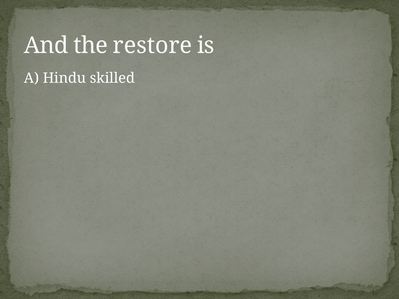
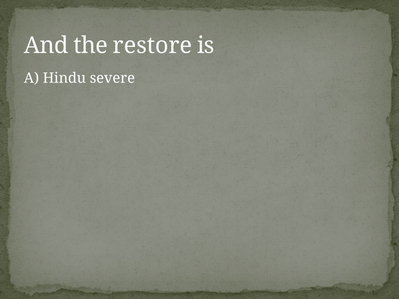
skilled: skilled -> severe (112, 78)
